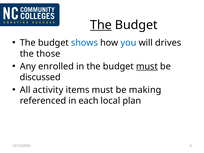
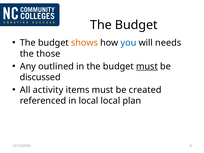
The underline: present -> none (101, 25)
shows colour: blue -> orange (84, 43)
drives: drives -> needs (168, 43)
enrolled: enrolled -> outlined (56, 66)
making: making -> created (145, 90)
in each: each -> local (89, 101)
